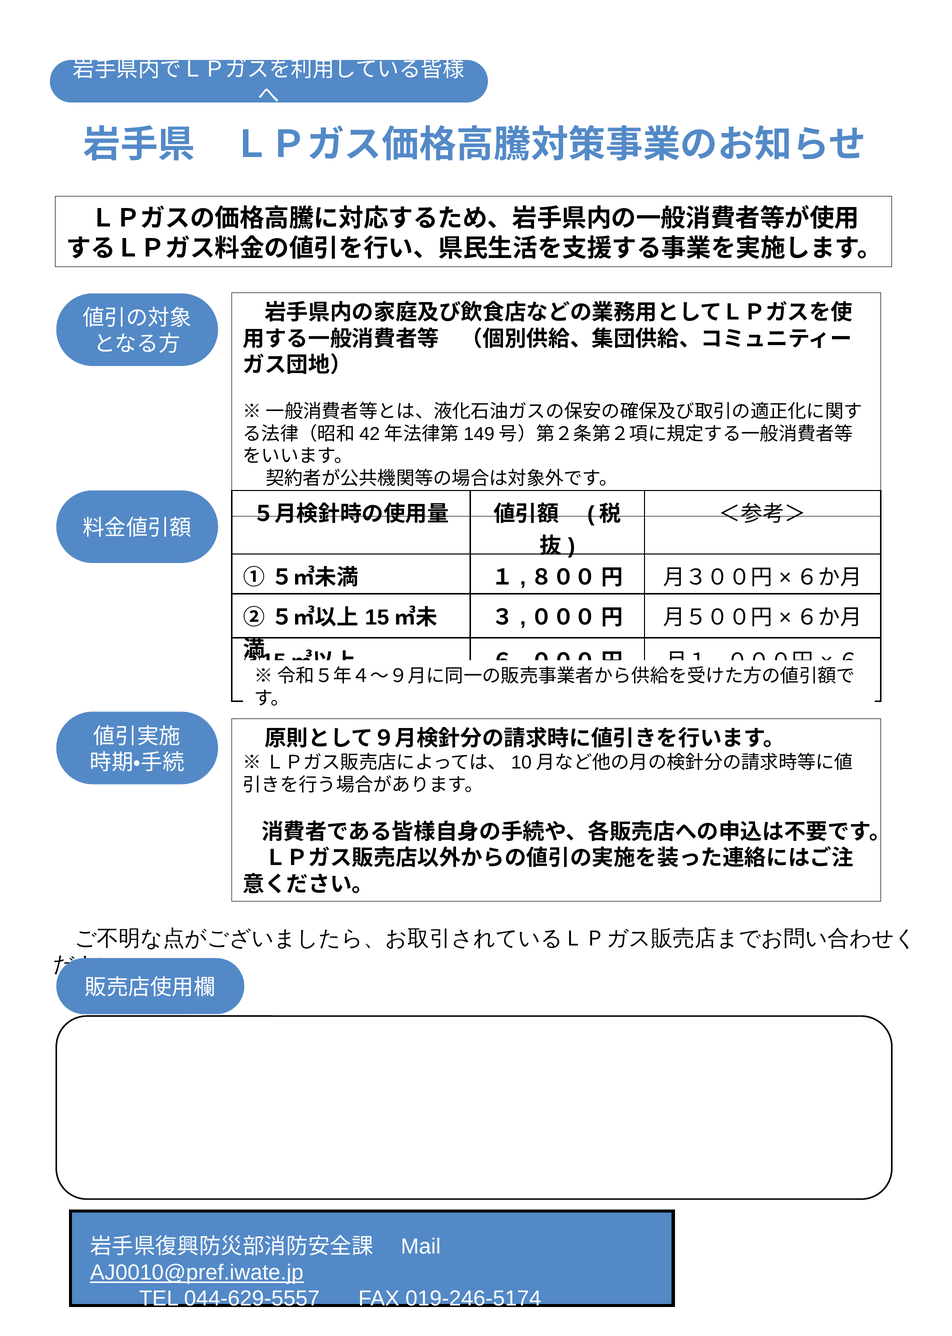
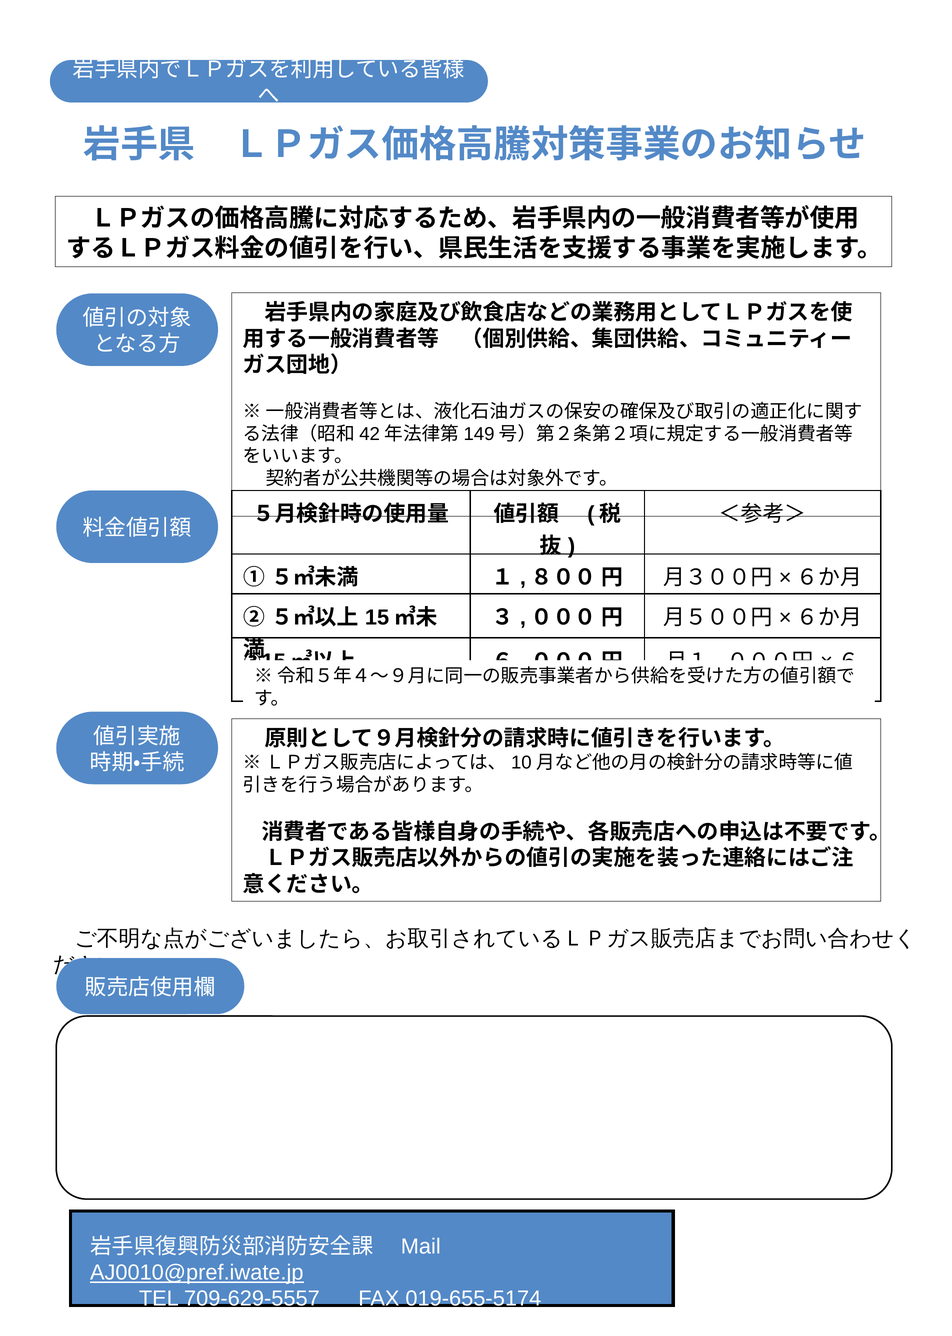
044-629-5557: 044-629-5557 -> 709-629-5557 (252, 1298)
019-246-5174: 019-246-5174 -> 019-655-5174 (473, 1298)
